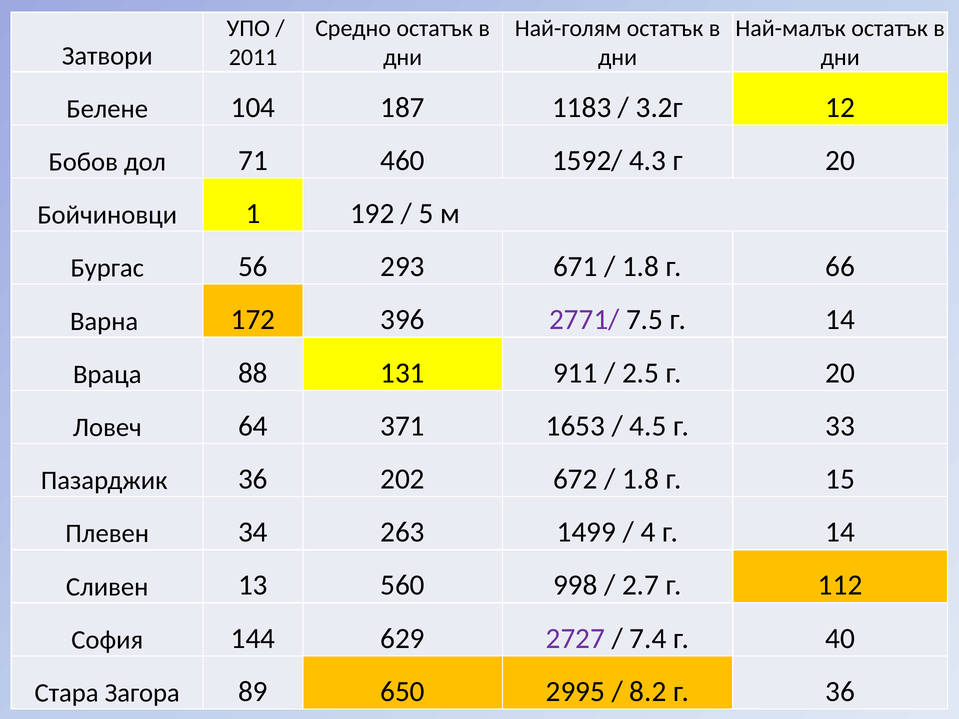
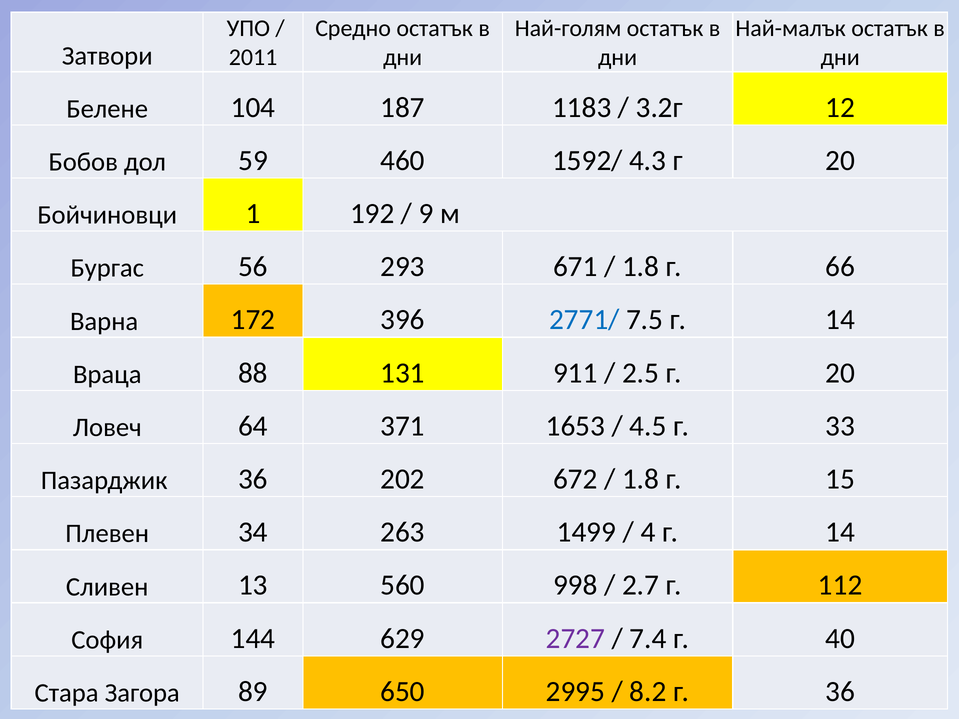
71: 71 -> 59 (253, 161)
5: 5 -> 9 (426, 214)
2771/ colour: purple -> blue (584, 320)
